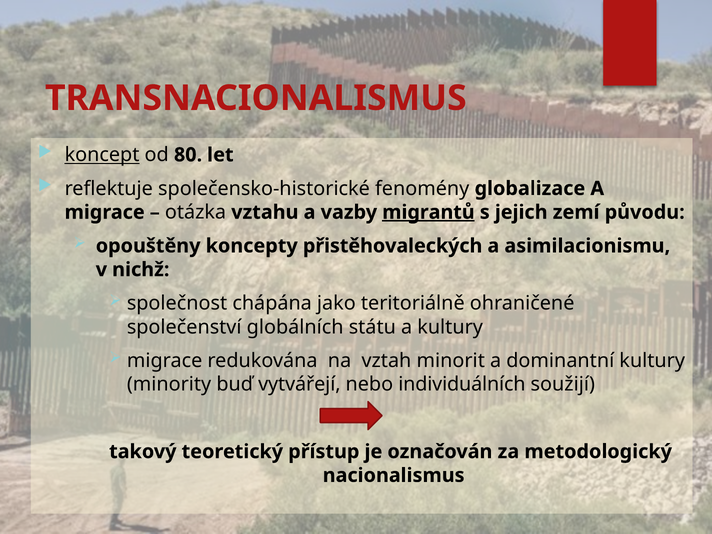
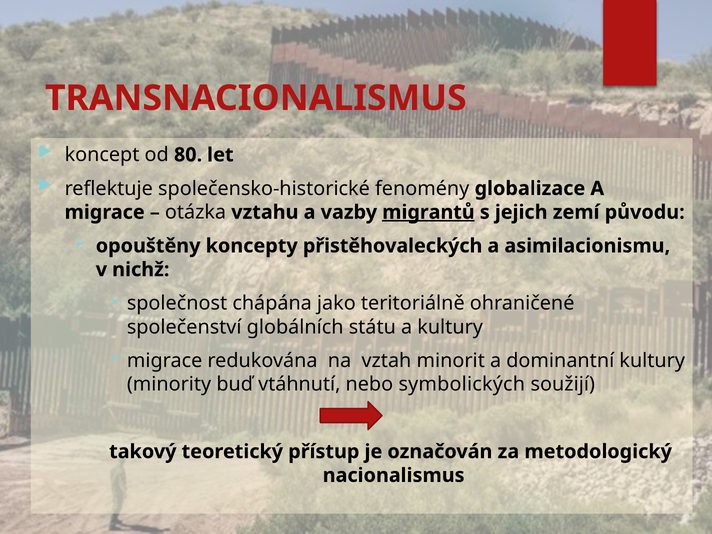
koncept underline: present -> none (102, 155)
vytvářejí: vytvářejí -> vtáhnutí (299, 384)
individuálních: individuálních -> symbolických (462, 384)
